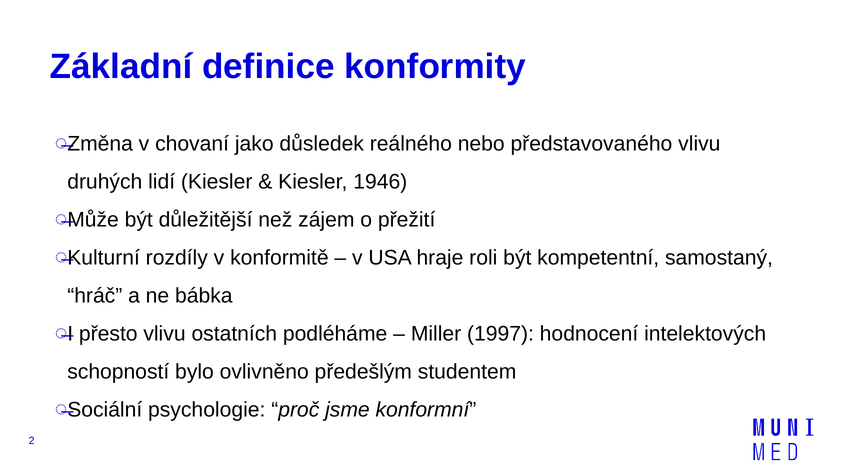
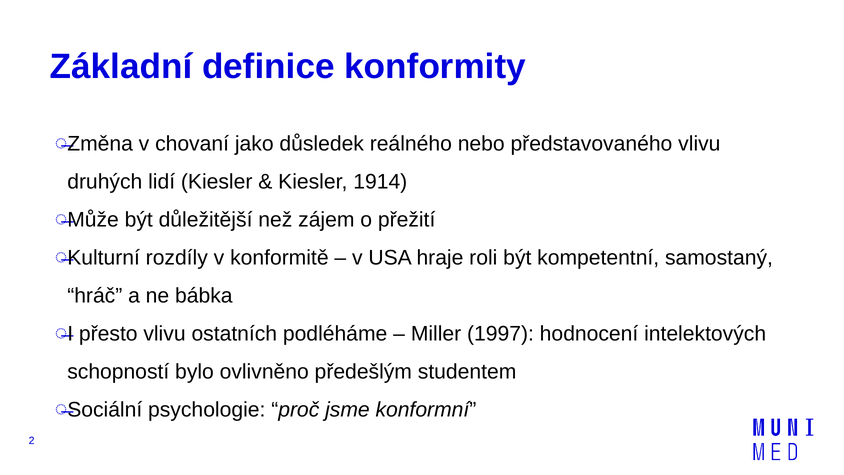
1946: 1946 -> 1914 (380, 182)
